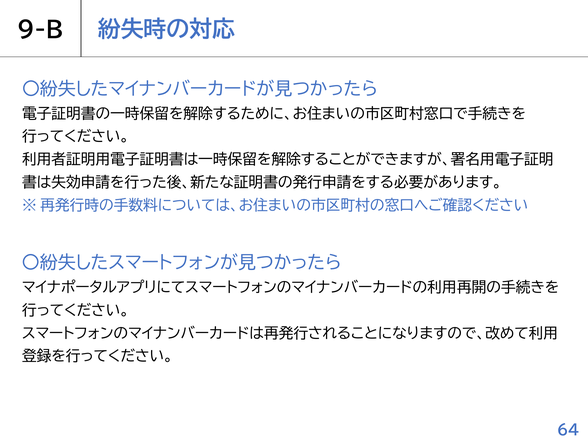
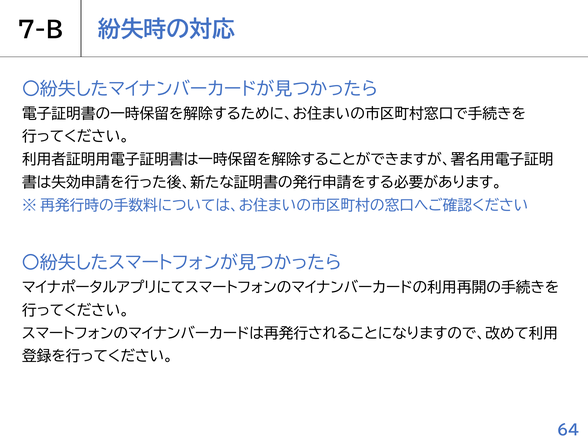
9-B: 9-B -> 7-B (41, 30)
